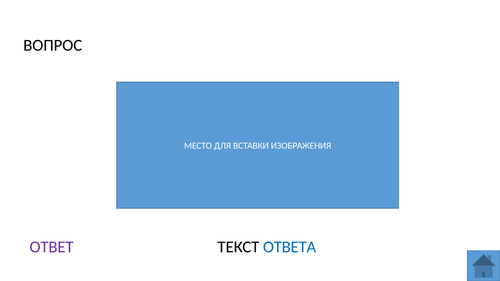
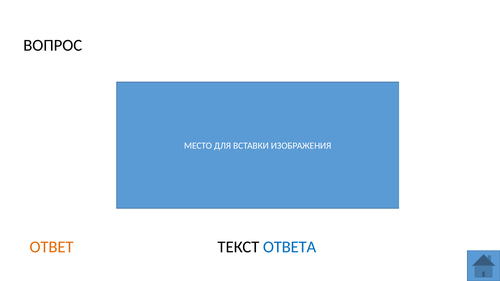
ОТВЕТ colour: purple -> orange (52, 247)
